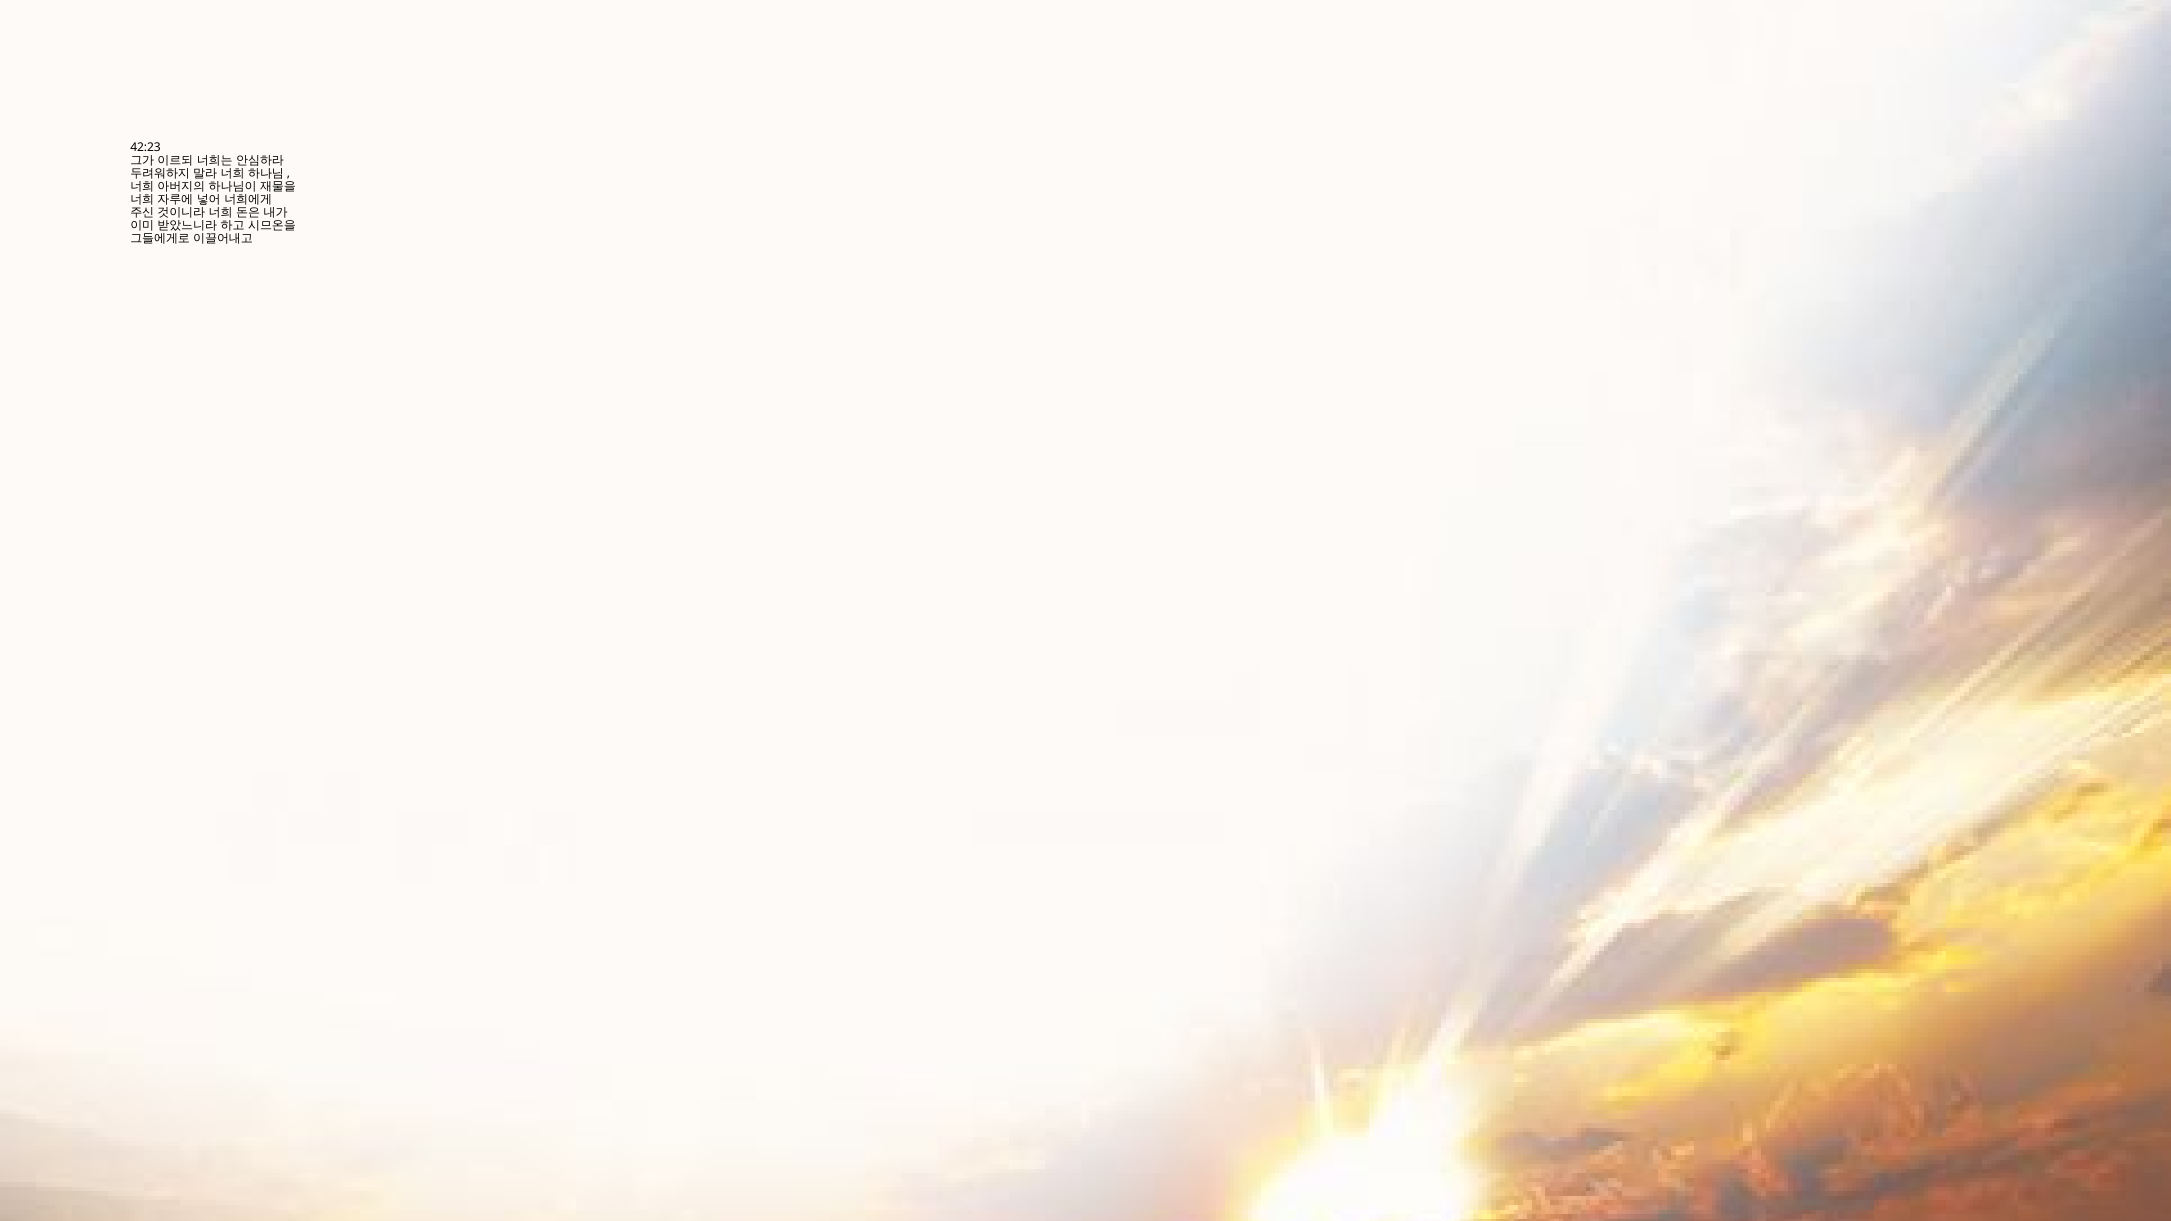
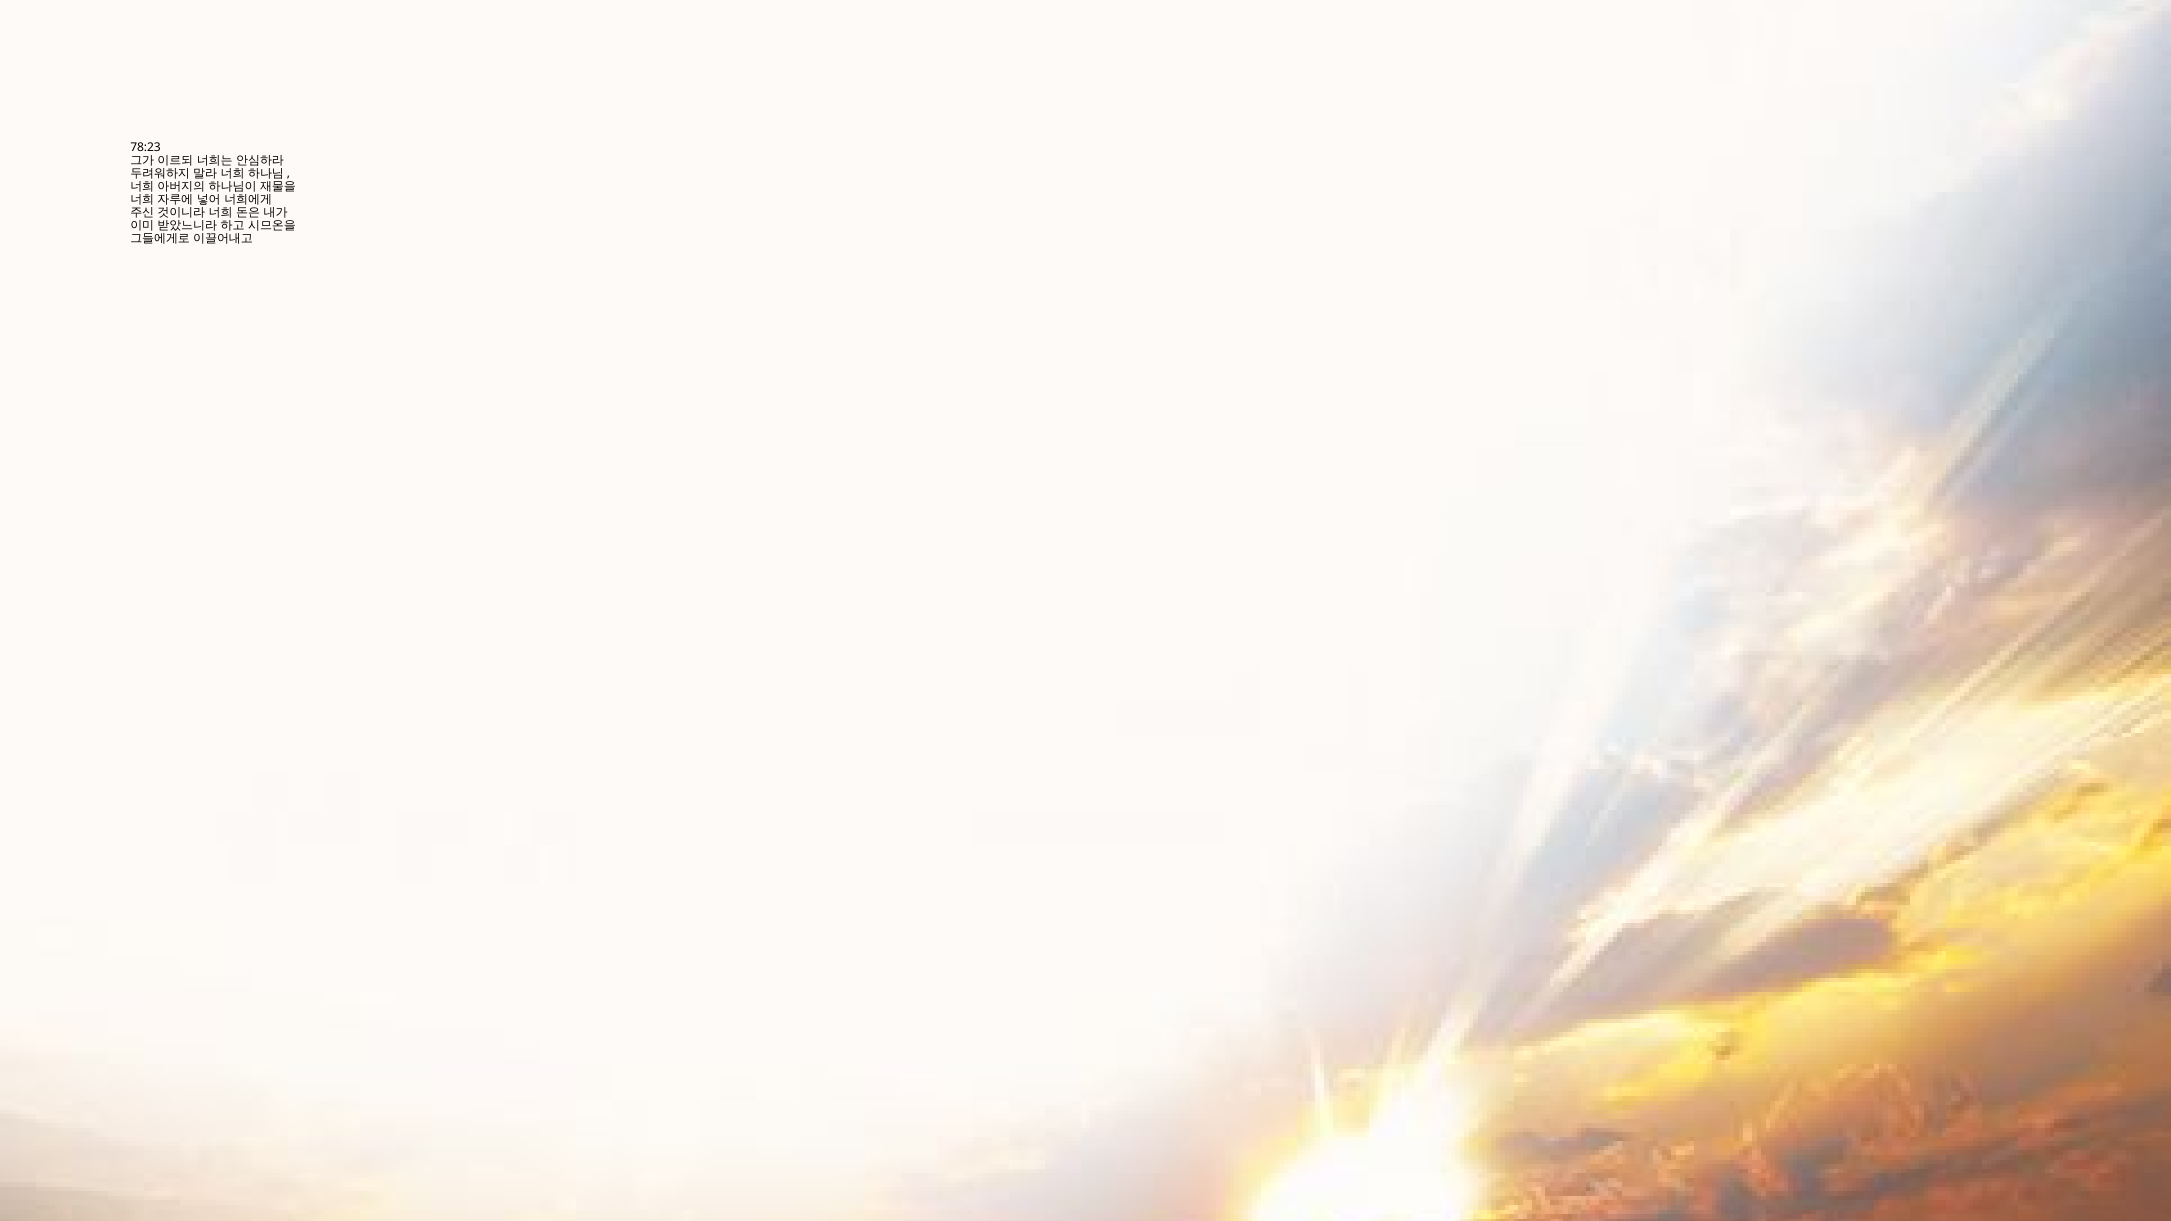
42:23: 42:23 -> 78:23 (145, 147)
